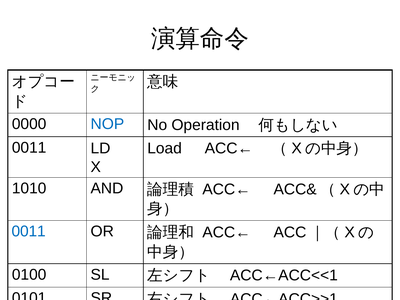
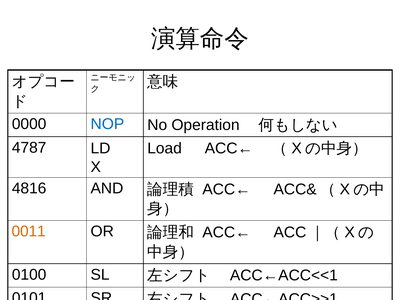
0011: 0011 -> 4787 (29, 148)
1010: 1010 -> 4816 (29, 188)
0011 colour: blue -> orange (29, 231)
